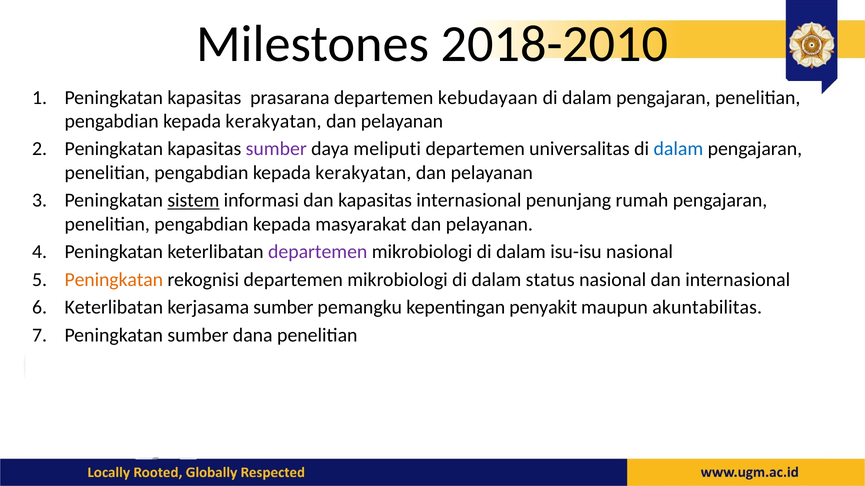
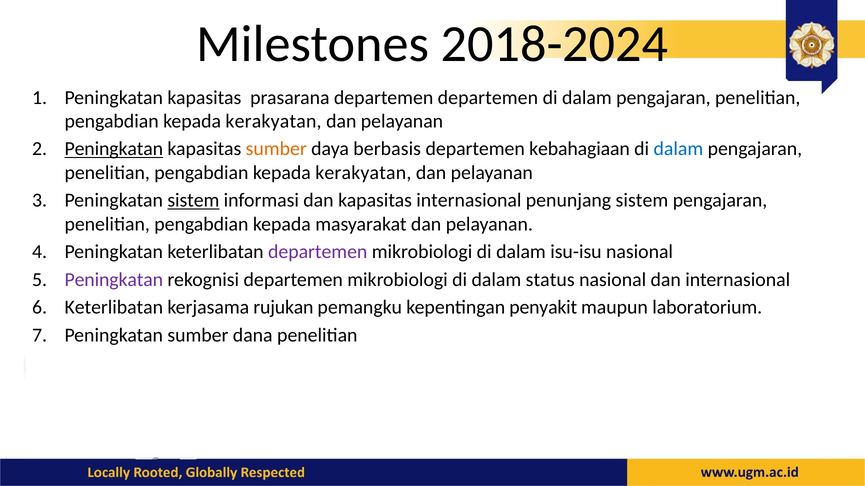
2018-2010: 2018-2010 -> 2018-2024 (555, 44)
departemen kebudayaan: kebudayaan -> departemen (488, 98)
Peningkatan underline: none -> present (114, 149)
sumber colour: purple -> orange (276, 149)
meliputi: meliputi -> berbasis (387, 149)
universalitas: universalitas -> kebahagiaan (580, 149)
penunjang rumah: rumah -> sistem (642, 201)
Peningkatan colour: orange -> purple (114, 280)
kerjasama sumber: sumber -> rujukan (283, 308)
akuntabilitas: akuntabilitas -> laboratorium (707, 308)
